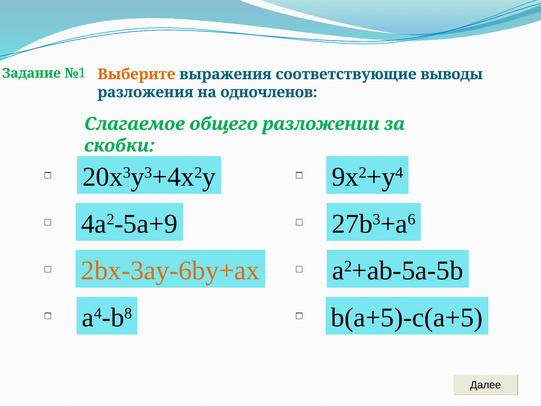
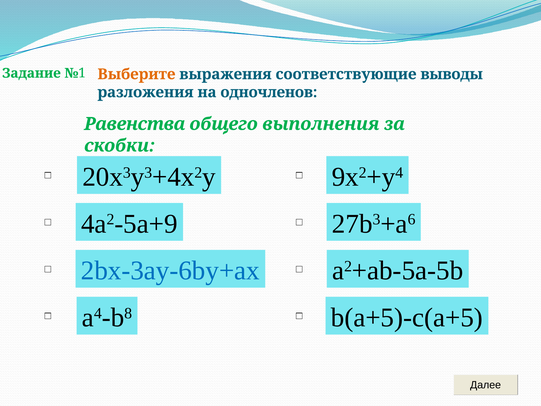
Слагаемое: Слагаемое -> Равенства (135, 124)
разложении: разложении -> выполнения (321, 124)
2bx-3ay-6by+ax colour: orange -> blue (170, 270)
